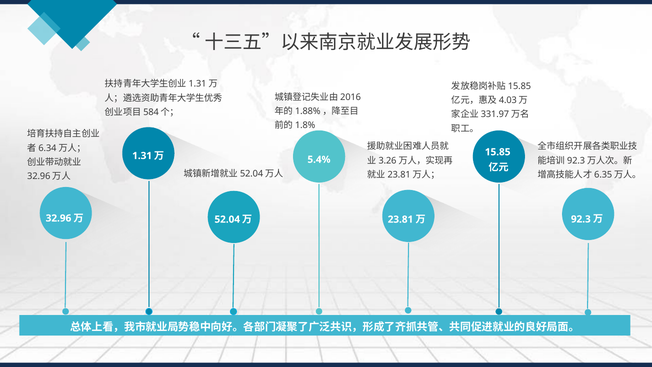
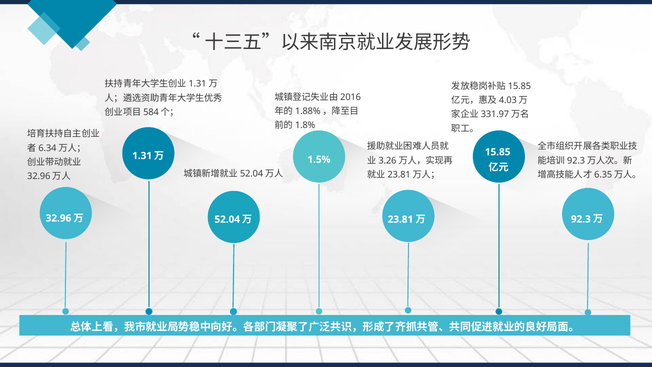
5.4%: 5.4% -> 1.5% (319, 159)
